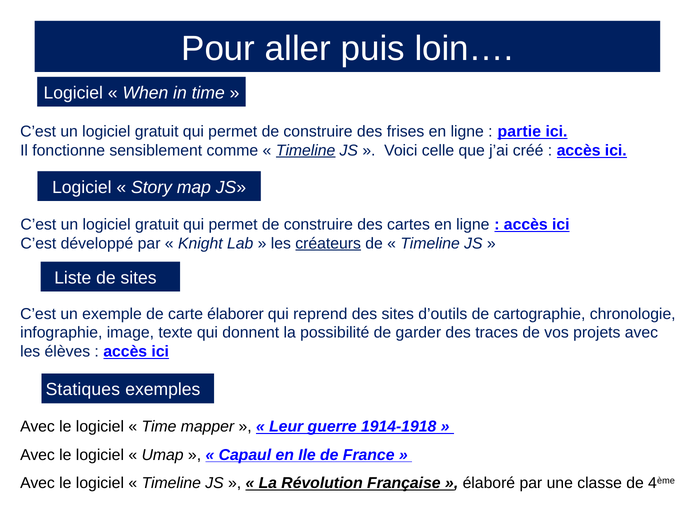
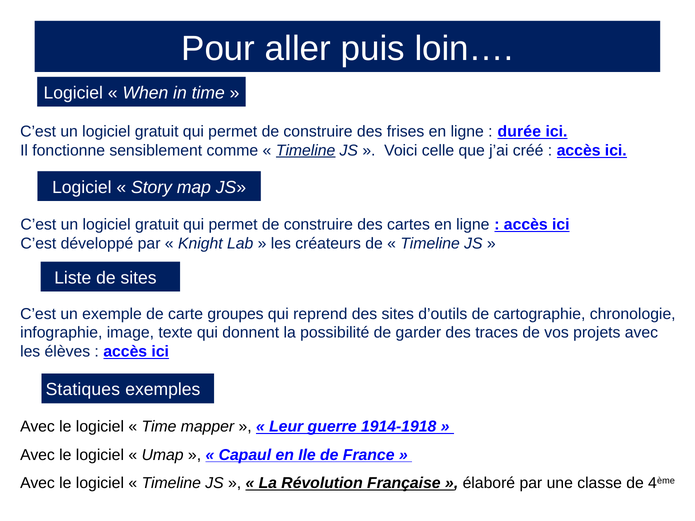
partie: partie -> durée (519, 132)
créateurs underline: present -> none (328, 243)
élaborer: élaborer -> groupes (236, 314)
